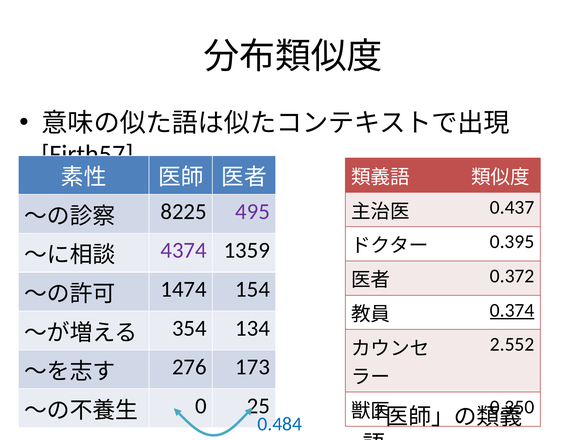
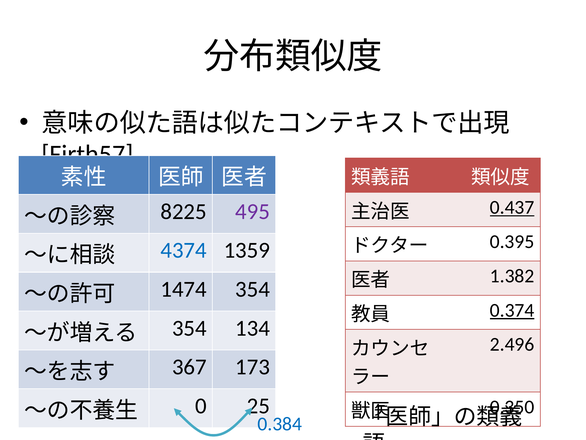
0.437 underline: none -> present (512, 207)
4374 colour: purple -> blue (184, 250)
0.372: 0.372 -> 1.382 (512, 276)
1474 154: 154 -> 354 (253, 289)
2.552: 2.552 -> 2.496 (512, 344)
276: 276 -> 367 (189, 367)
0.484: 0.484 -> 0.384 (280, 423)
